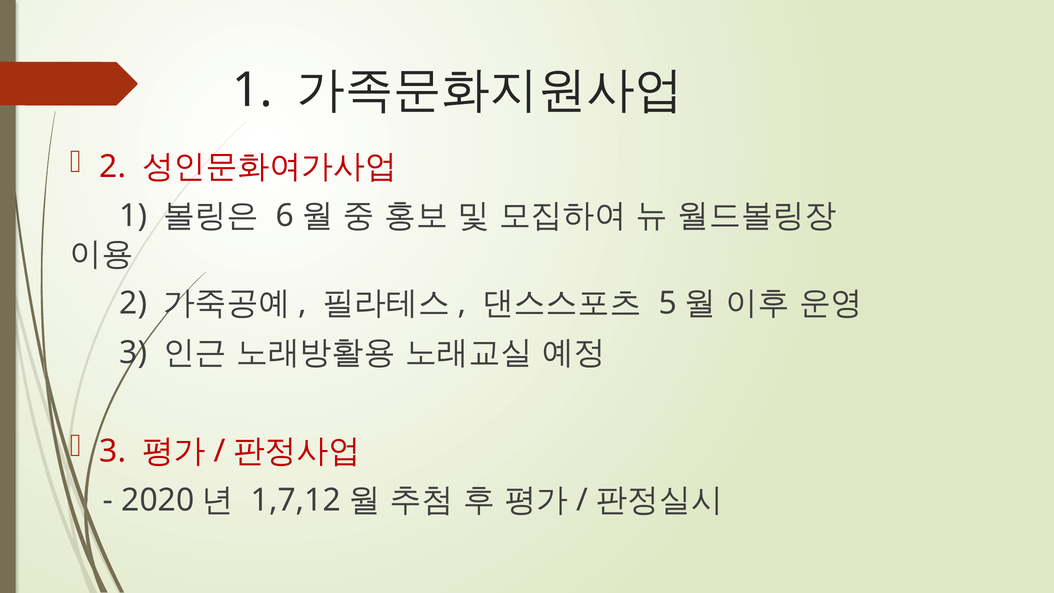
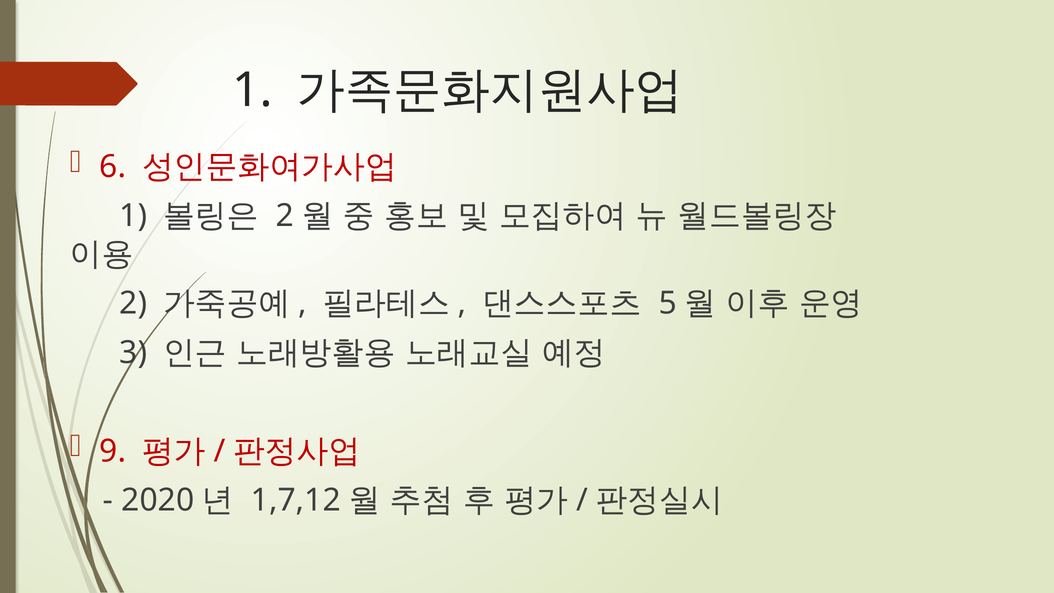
2: 2 -> 6 (113, 167)
6: 6 -> 2 (285, 216)
3: 3 -> 9 (113, 451)
